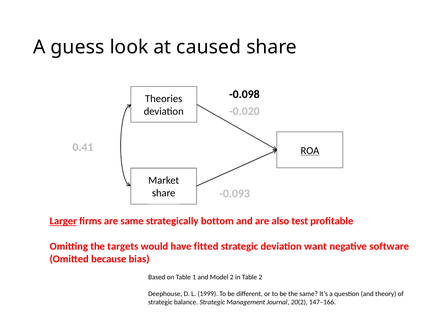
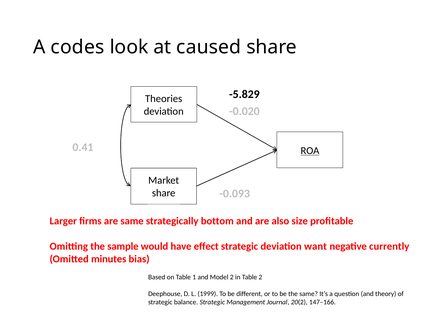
guess: guess -> codes (78, 47)
-0.098: -0.098 -> -5.829 (244, 95)
Larger underline: present -> none (63, 221)
test: test -> size (300, 221)
targets: targets -> sample (123, 247)
fitted: fitted -> effect (206, 247)
software: software -> currently (389, 247)
because: because -> minutes (109, 259)
